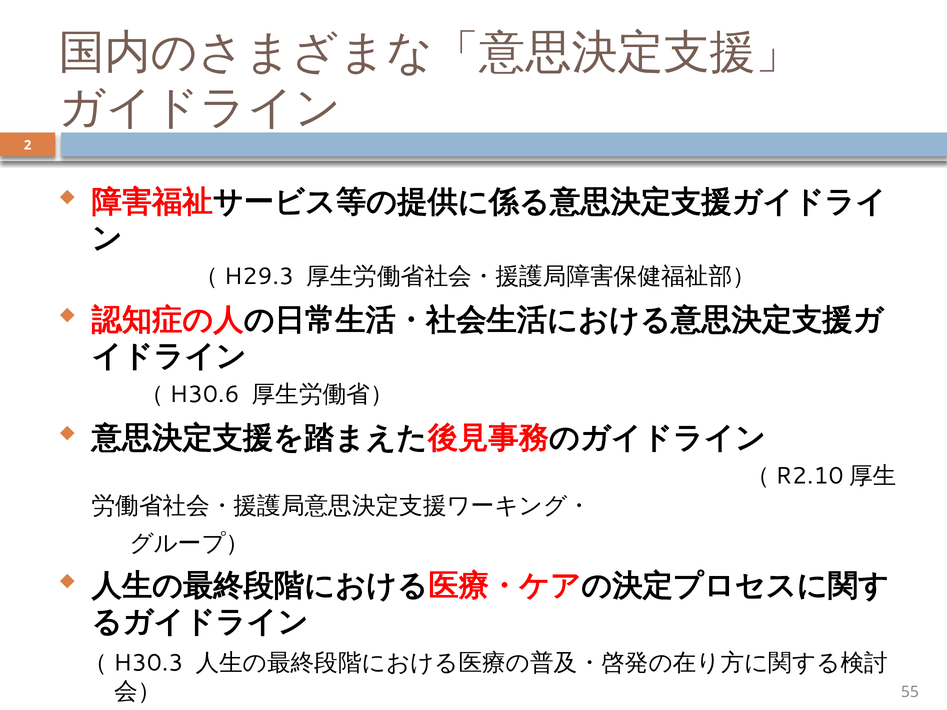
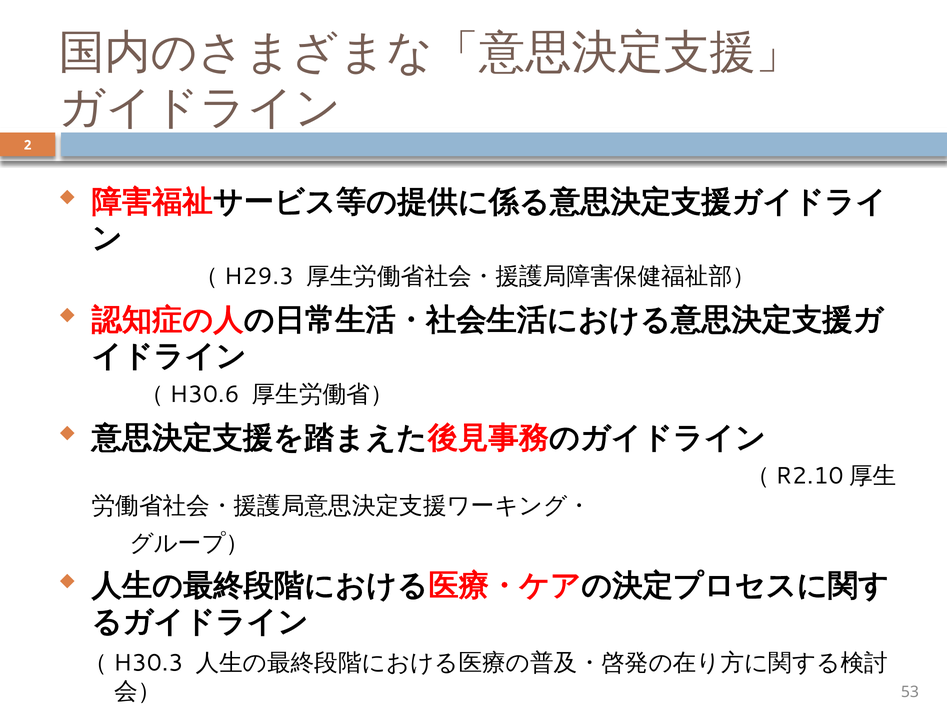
55: 55 -> 53 (910, 692)
